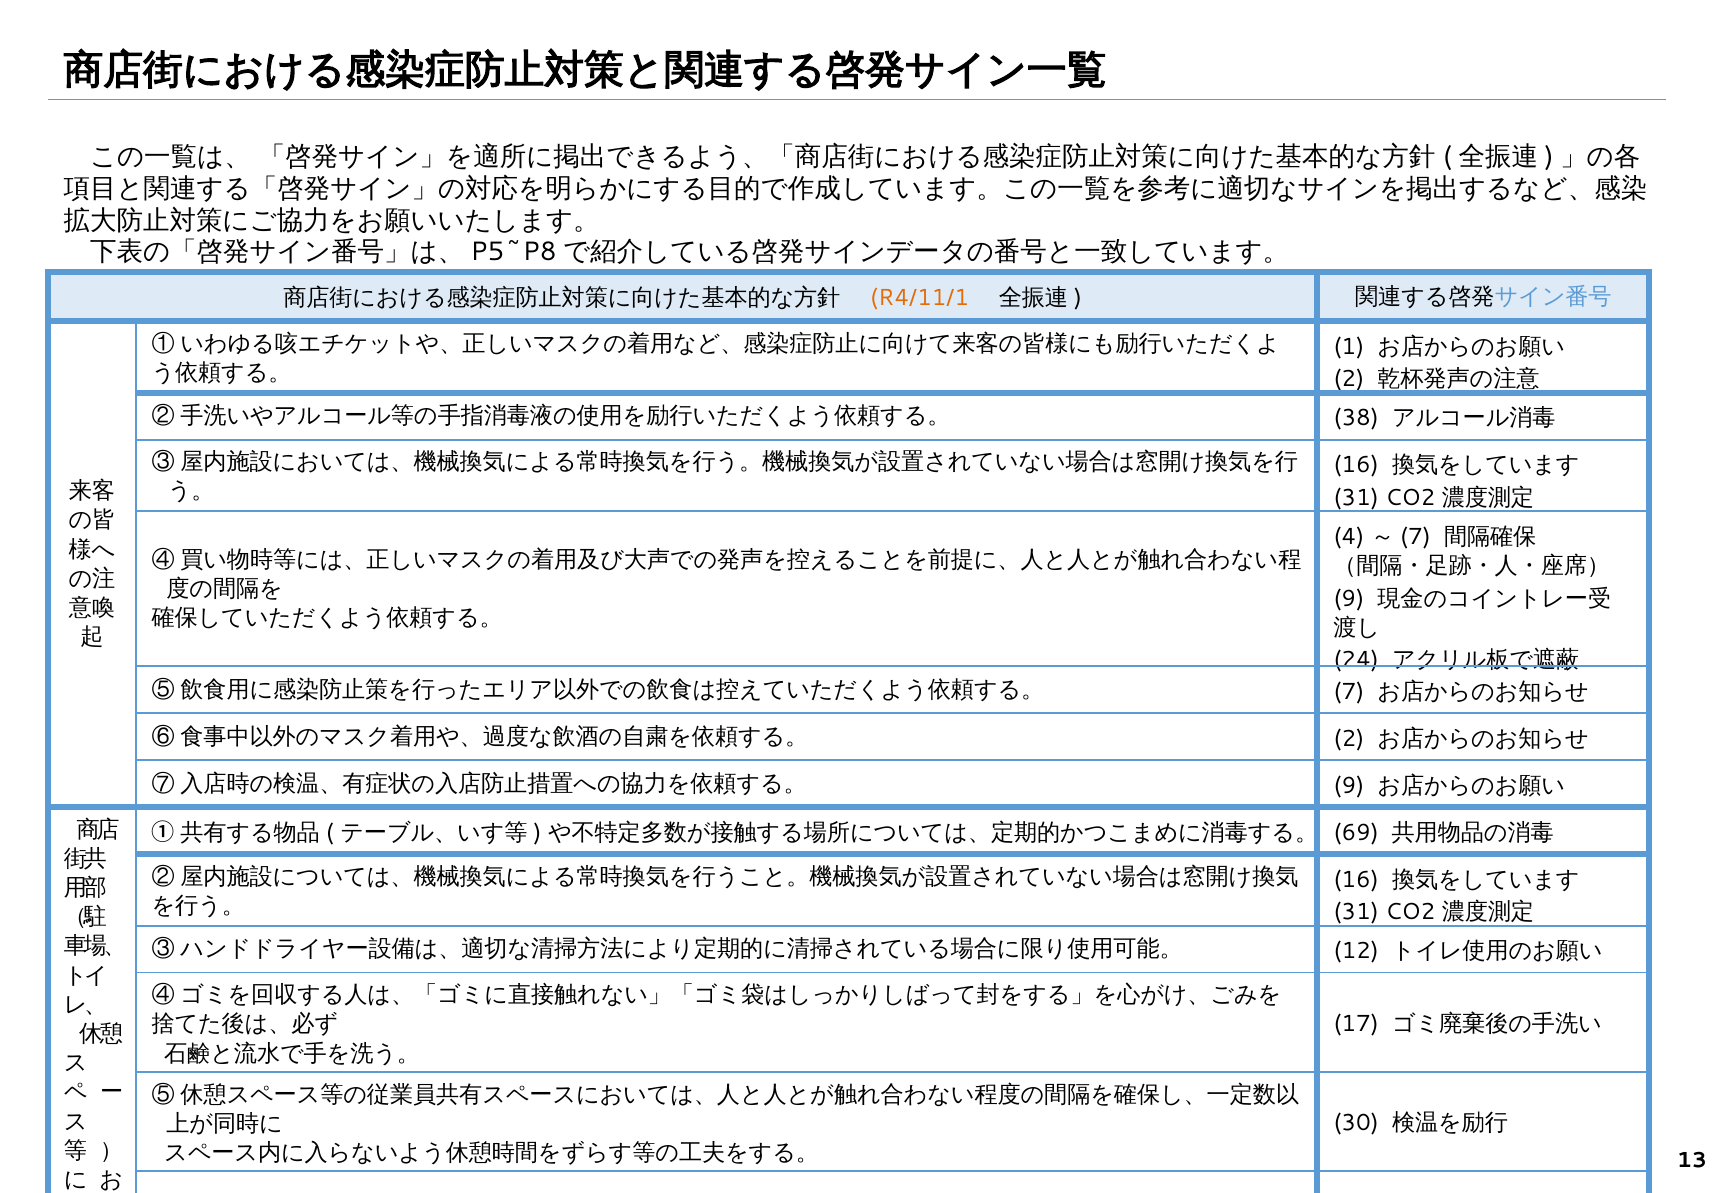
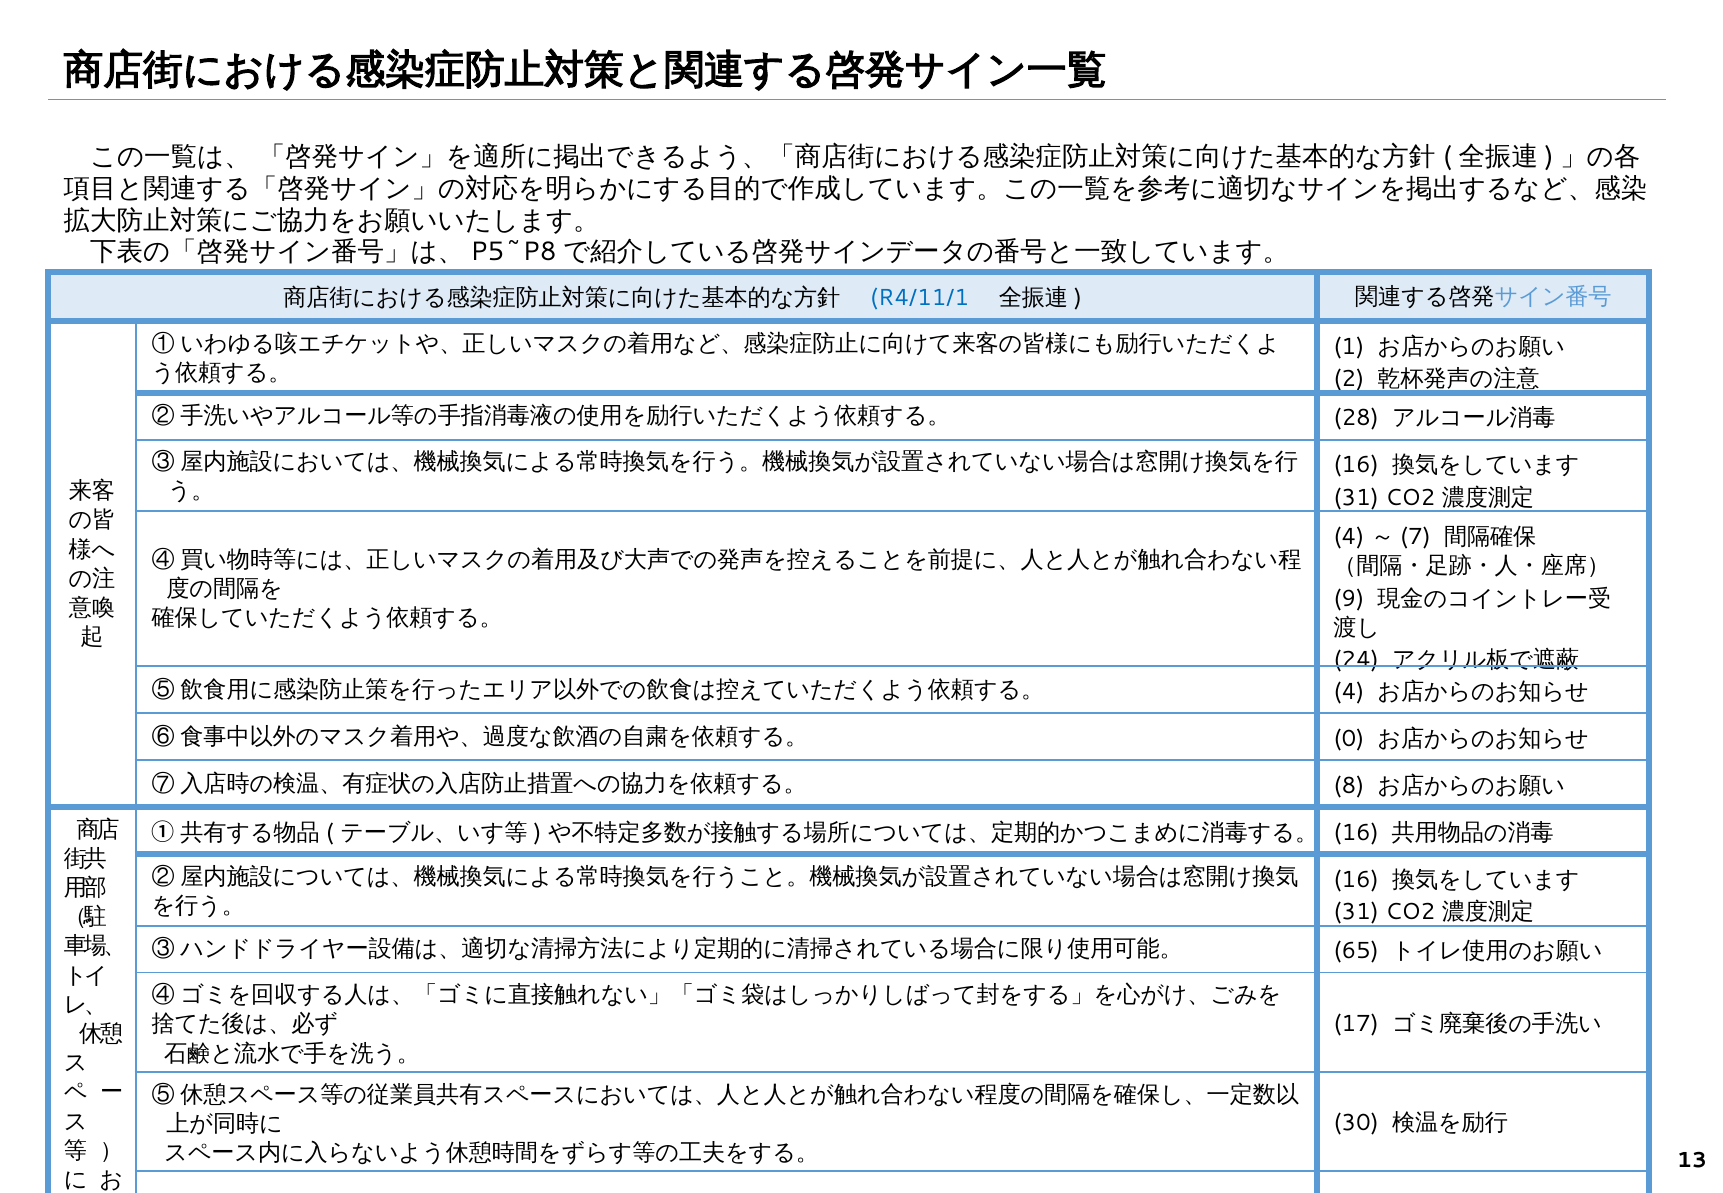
R4/11/1 colour: orange -> blue (919, 298)
38: 38 -> 28 (1356, 418)
7: 7 -> 4 (1349, 691)
2: 2 -> 0 (1349, 738)
9: 9 -> 8 (1349, 785)
69: 69 -> 16 (1356, 832)
12: 12 -> 65 (1356, 951)
